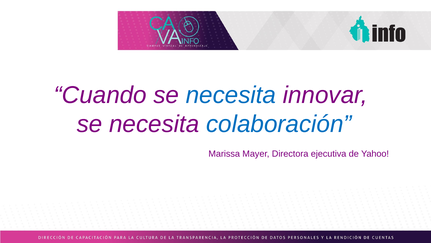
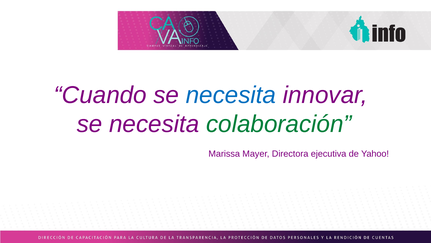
colaboración colour: blue -> green (279, 124)
